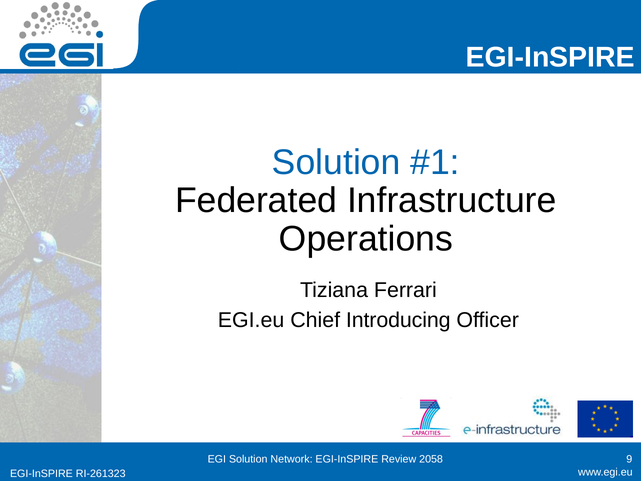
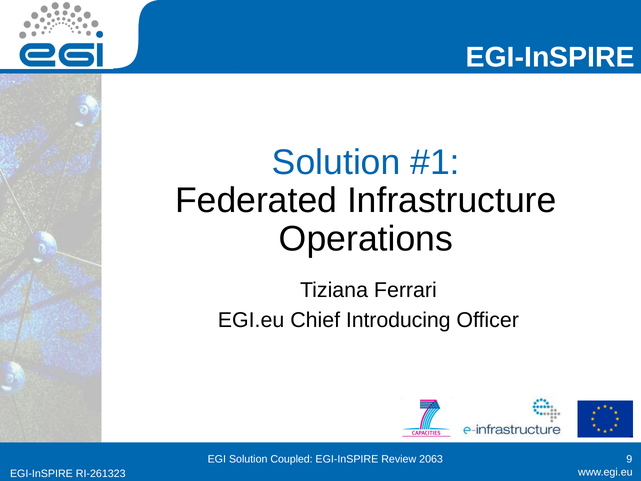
Network: Network -> Coupled (292, 459)
2058: 2058 -> 2063 (431, 459)
